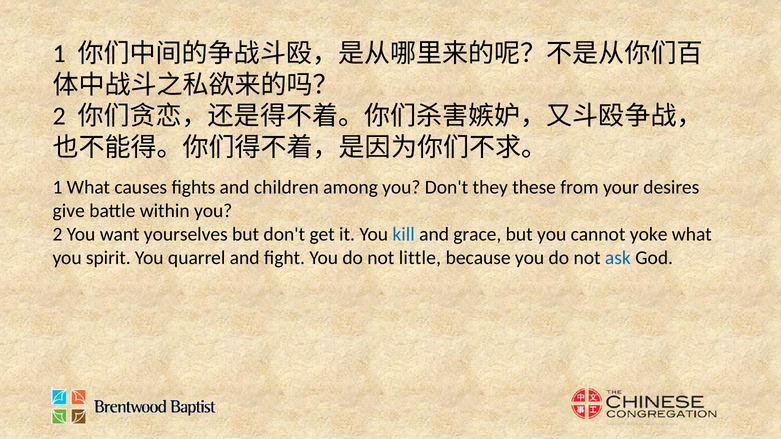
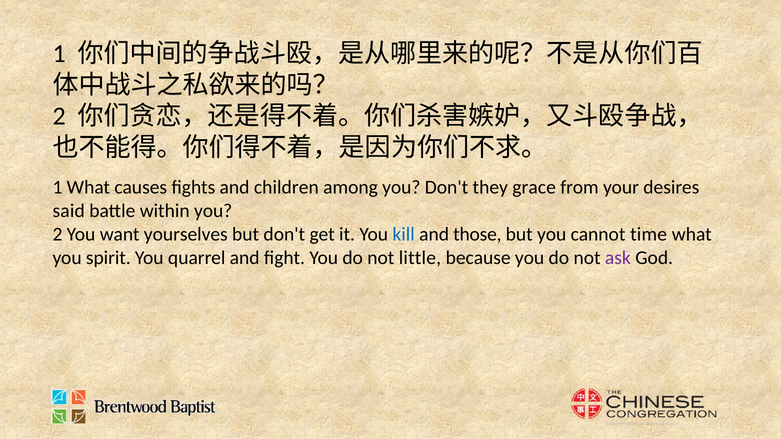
these: these -> grace (534, 187)
give: give -> said (69, 211)
grace: grace -> those (477, 234)
yoke: yoke -> time (649, 234)
ask colour: blue -> purple (618, 258)
